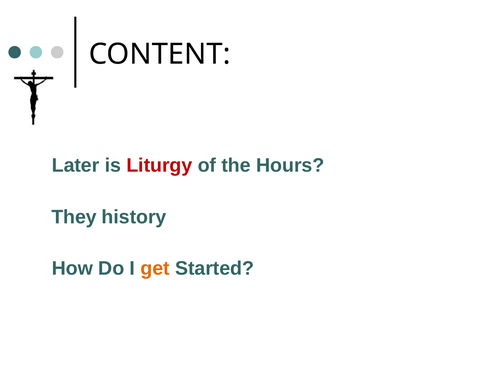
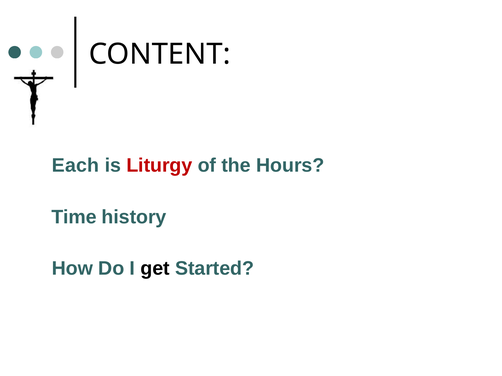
Later: Later -> Each (75, 166)
They: They -> Time (74, 217)
get colour: orange -> black (155, 269)
